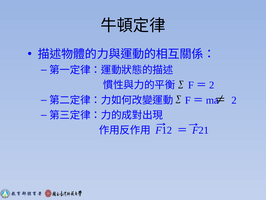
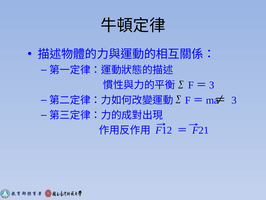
2: 2 -> 3 (212, 85)
2: 2 -> 3 (234, 100)
